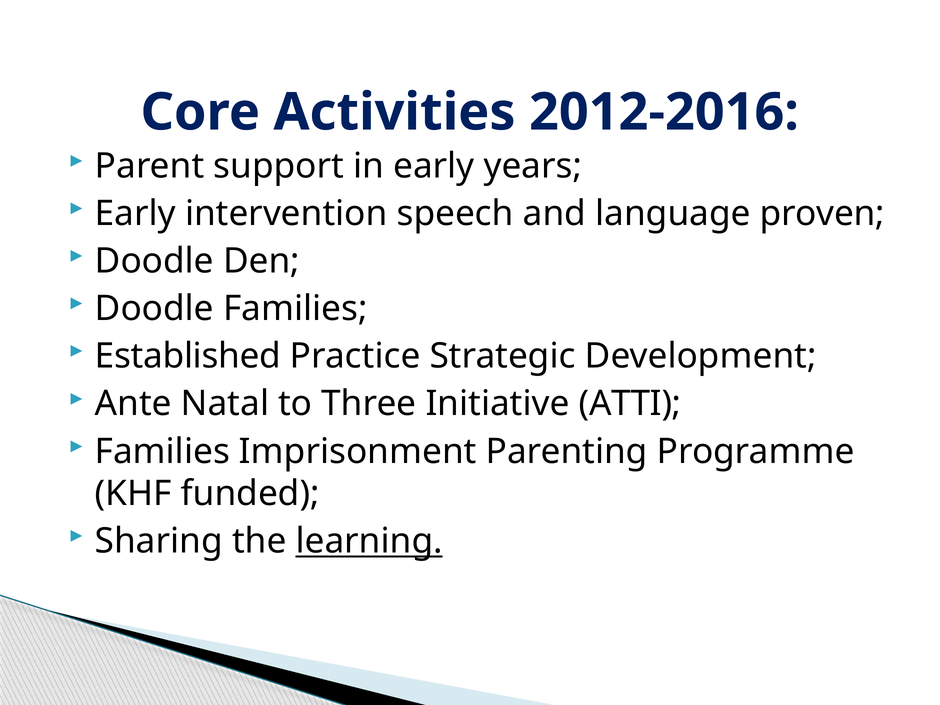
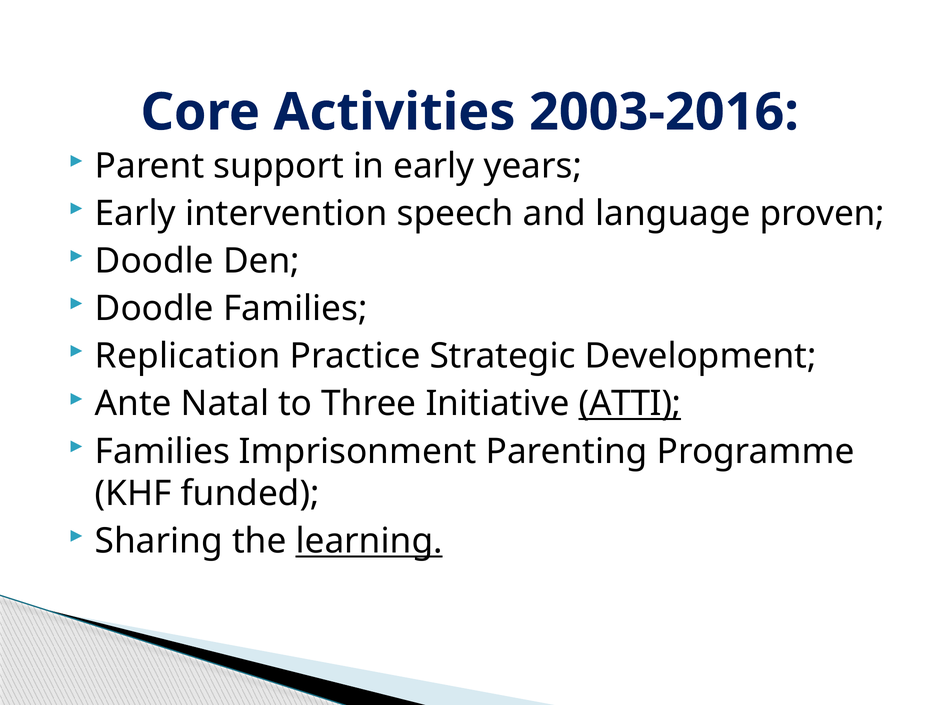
2012-2016: 2012-2016 -> 2003-2016 (664, 112)
Established: Established -> Replication (188, 356)
ATTI underline: none -> present (630, 404)
